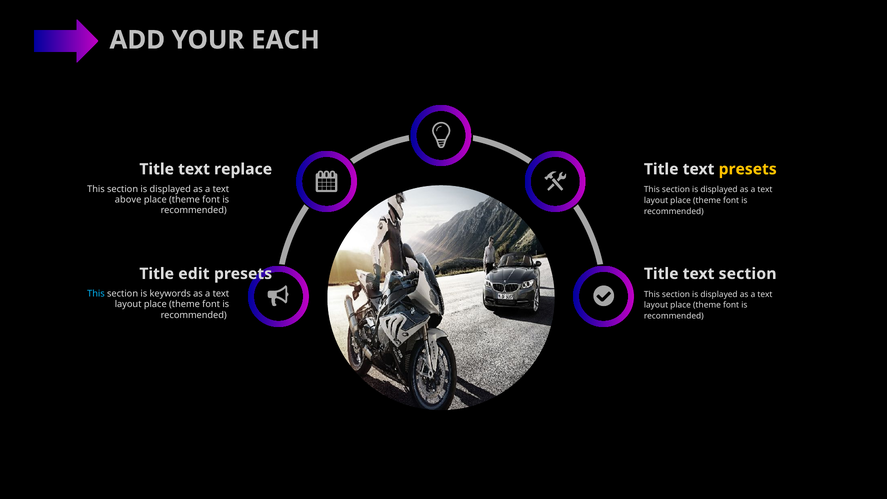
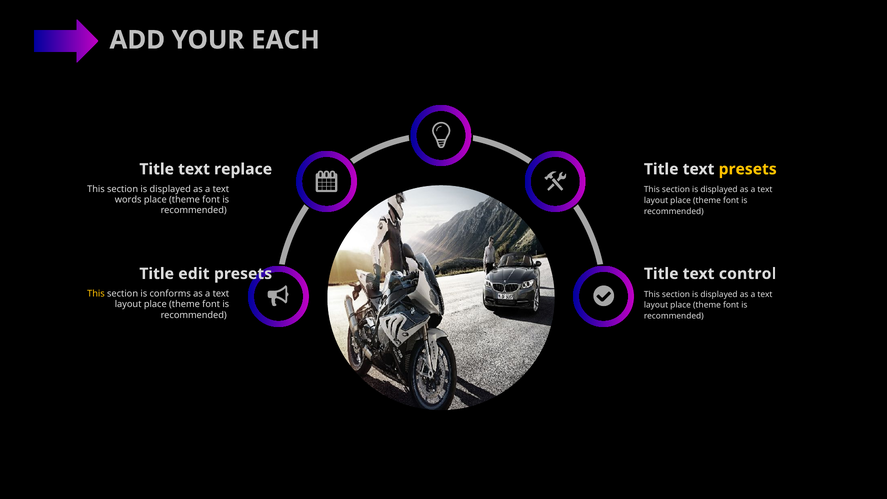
above: above -> words (128, 200)
text section: section -> control (748, 274)
This colour: light blue -> yellow (96, 294)
keywords: keywords -> conforms (170, 294)
